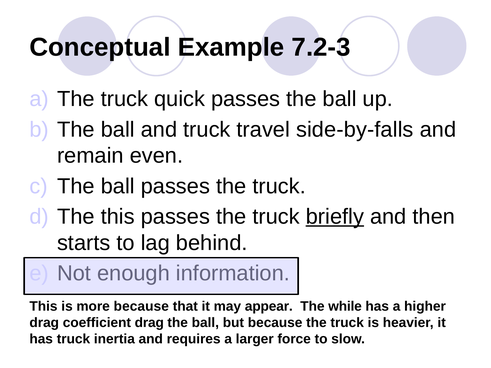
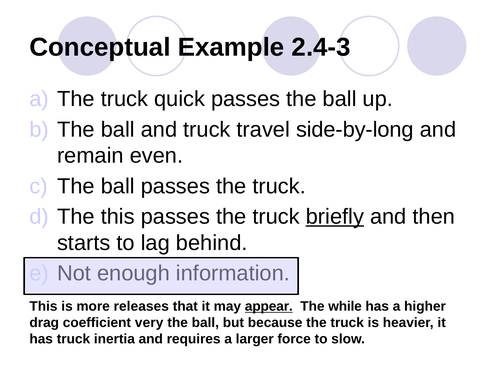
7.2-3: 7.2-3 -> 2.4-3 (321, 47)
side-by-falls: side-by-falls -> side-by-long (355, 130)
more because: because -> releases (141, 307)
appear underline: none -> present (269, 307)
coefficient drag: drag -> very (149, 323)
